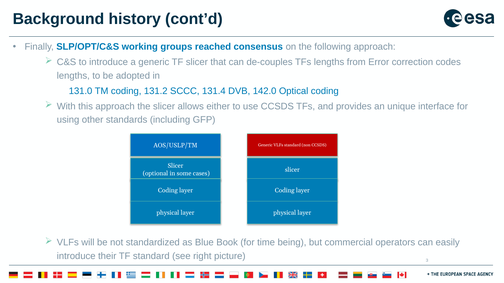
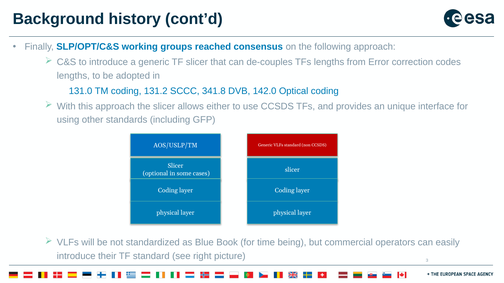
131.4: 131.4 -> 341.8 (214, 91)
